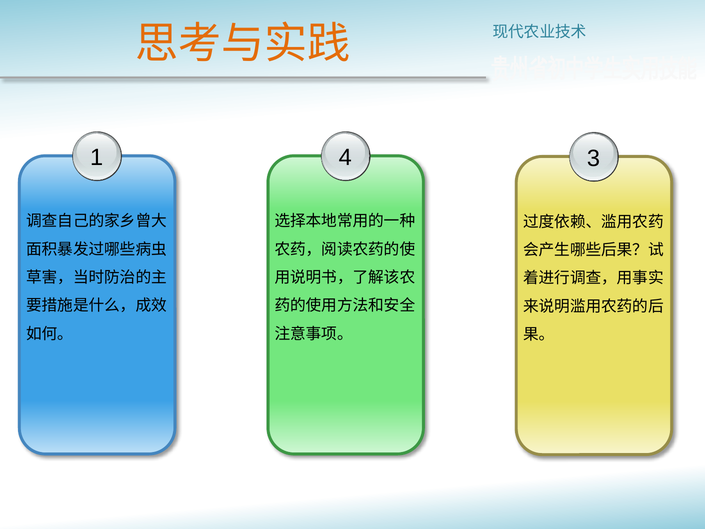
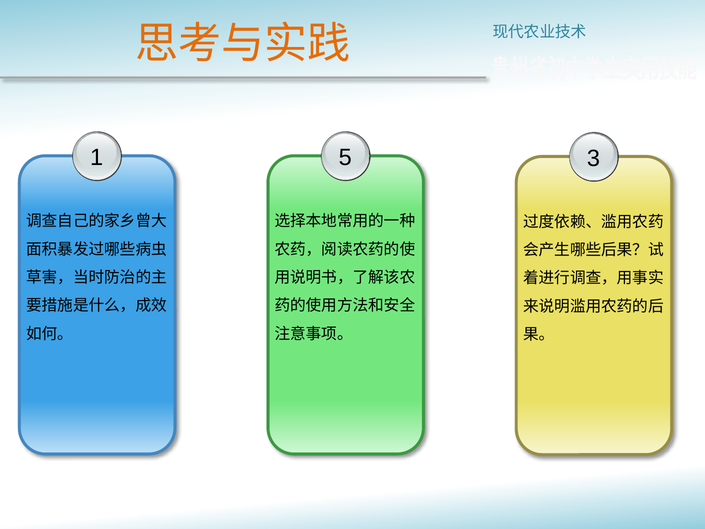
4: 4 -> 5 (345, 158)
